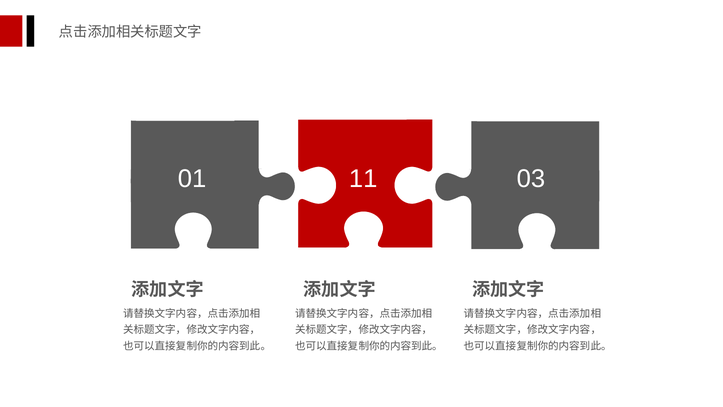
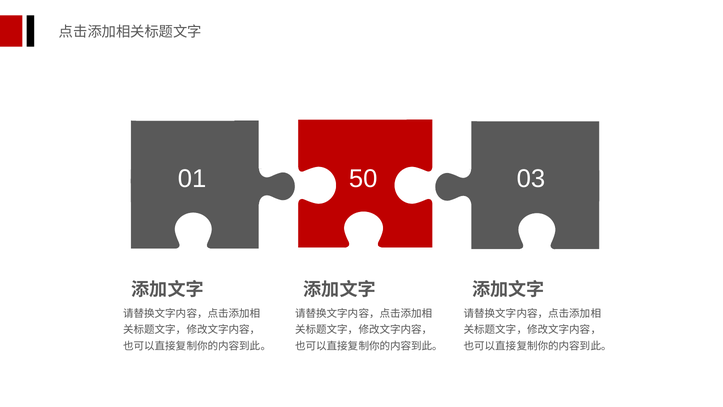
11: 11 -> 50 (363, 179)
